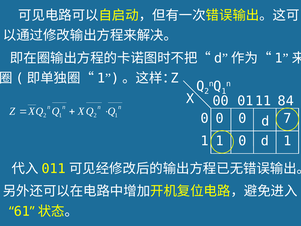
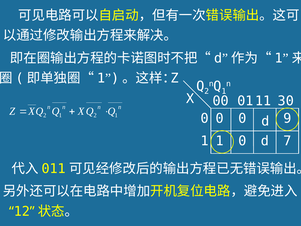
84: 84 -> 30 (286, 101)
7: 7 -> 9 (287, 118)
1: 1 -> 7 (287, 141)
61: 61 -> 12 (22, 211)
